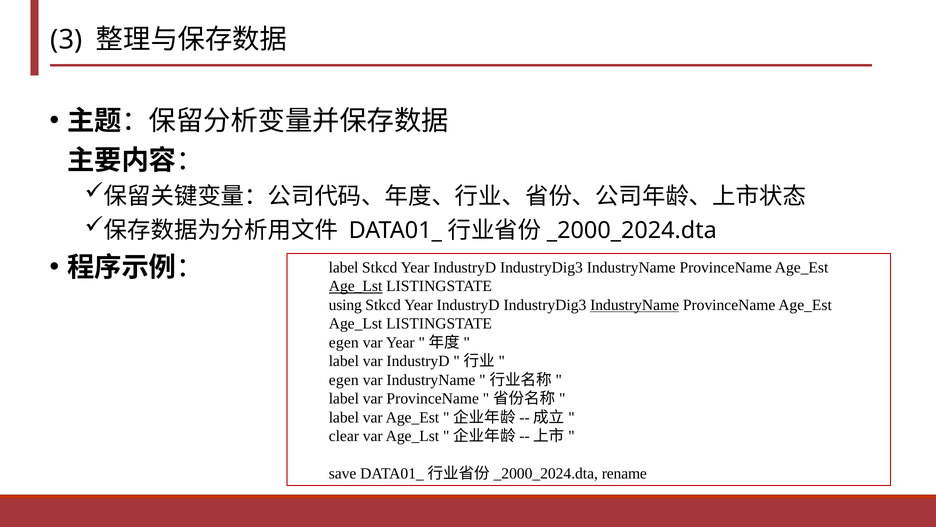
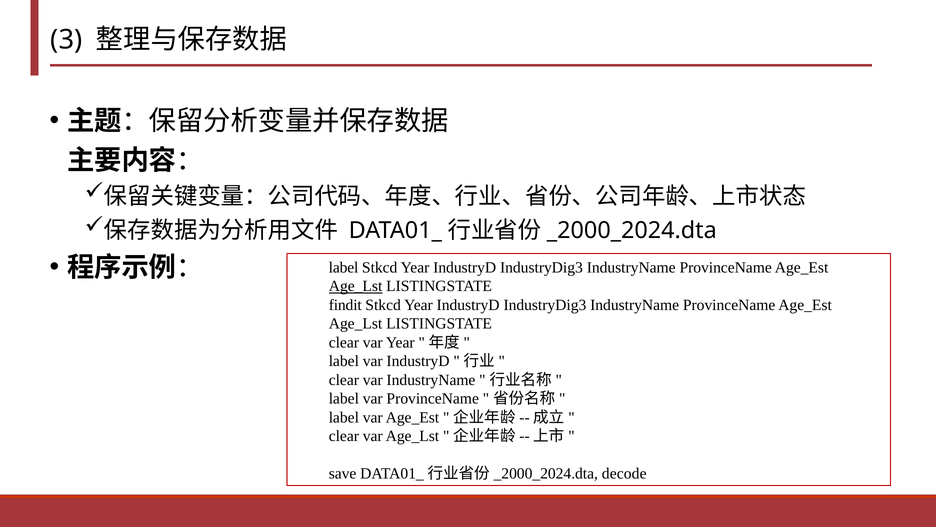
using: using -> findit (345, 305)
IndustryName underline: present -> none (635, 305)
egen: egen -> clear (344, 342)
egen: egen -> clear (344, 380)
rename: rename -> decode (624, 473)
